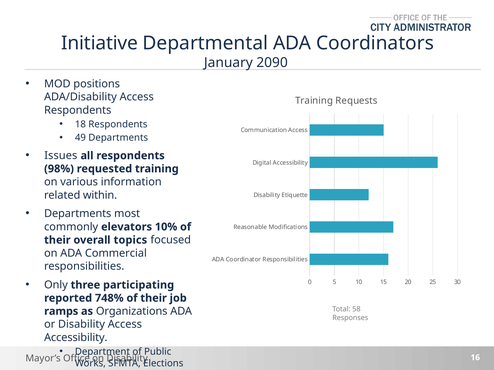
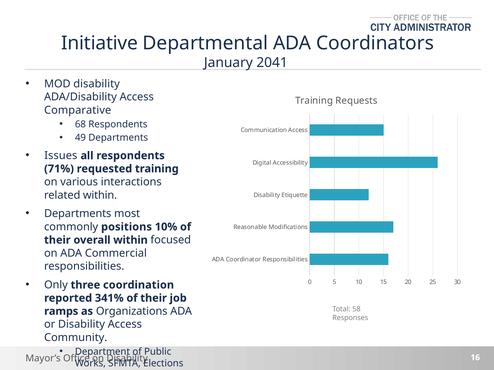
2090: 2090 -> 2041 (272, 63)
MOD positions: positions -> disability (97, 84)
Respondents: Respondents -> Comparative (78, 110)
18: 18 -> 68 (80, 124)
98%: 98% -> 71% (59, 169)
information: information -> interactions (131, 182)
elevators: elevators -> positions (127, 227)
overall topics: topics -> within (130, 240)
participating: participating -> coordination (139, 285)
748%: 748% -> 341% (109, 298)
Accessibility: Accessibility -> Community (76, 338)
